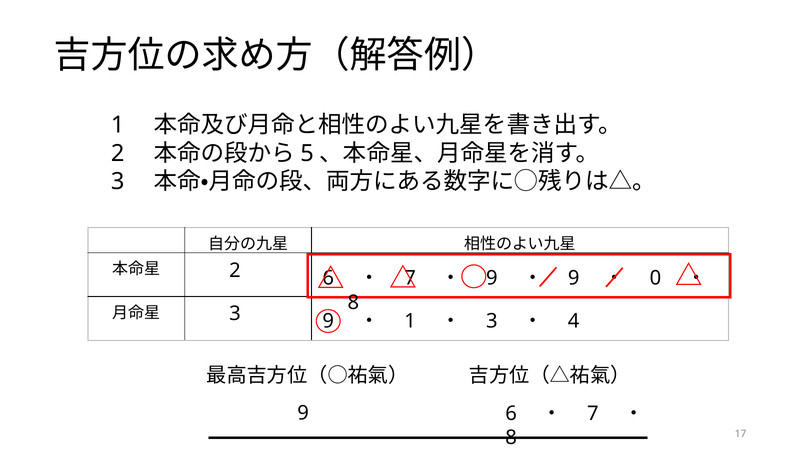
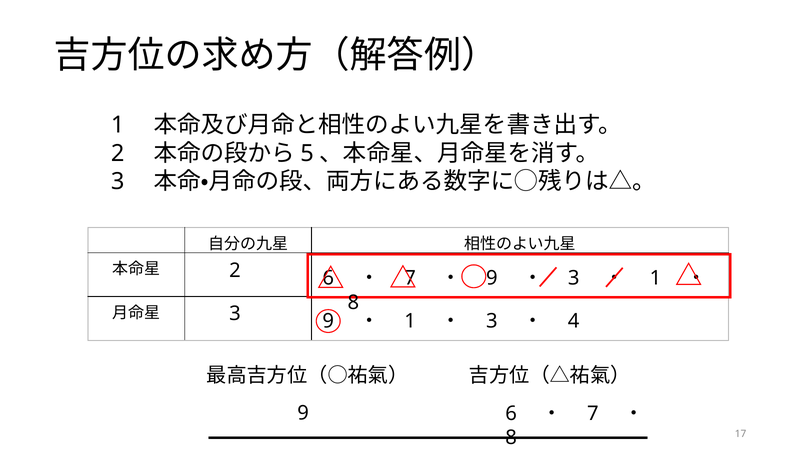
9: 9 -> 3 (574, 278)
0: 0 -> 1 (655, 278)
